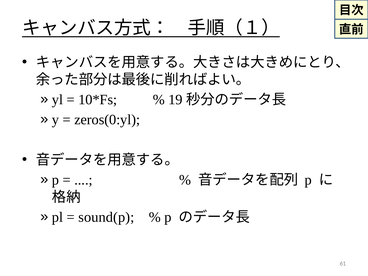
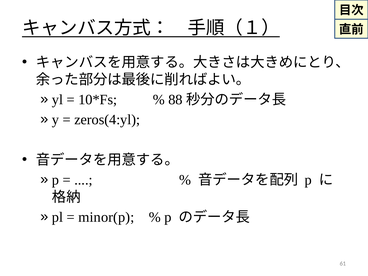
19: 19 -> 88 (175, 100)
zeros(0:yl: zeros(0:yl -> zeros(4:yl (107, 120)
sound(p: sound(p -> minor(p (106, 217)
